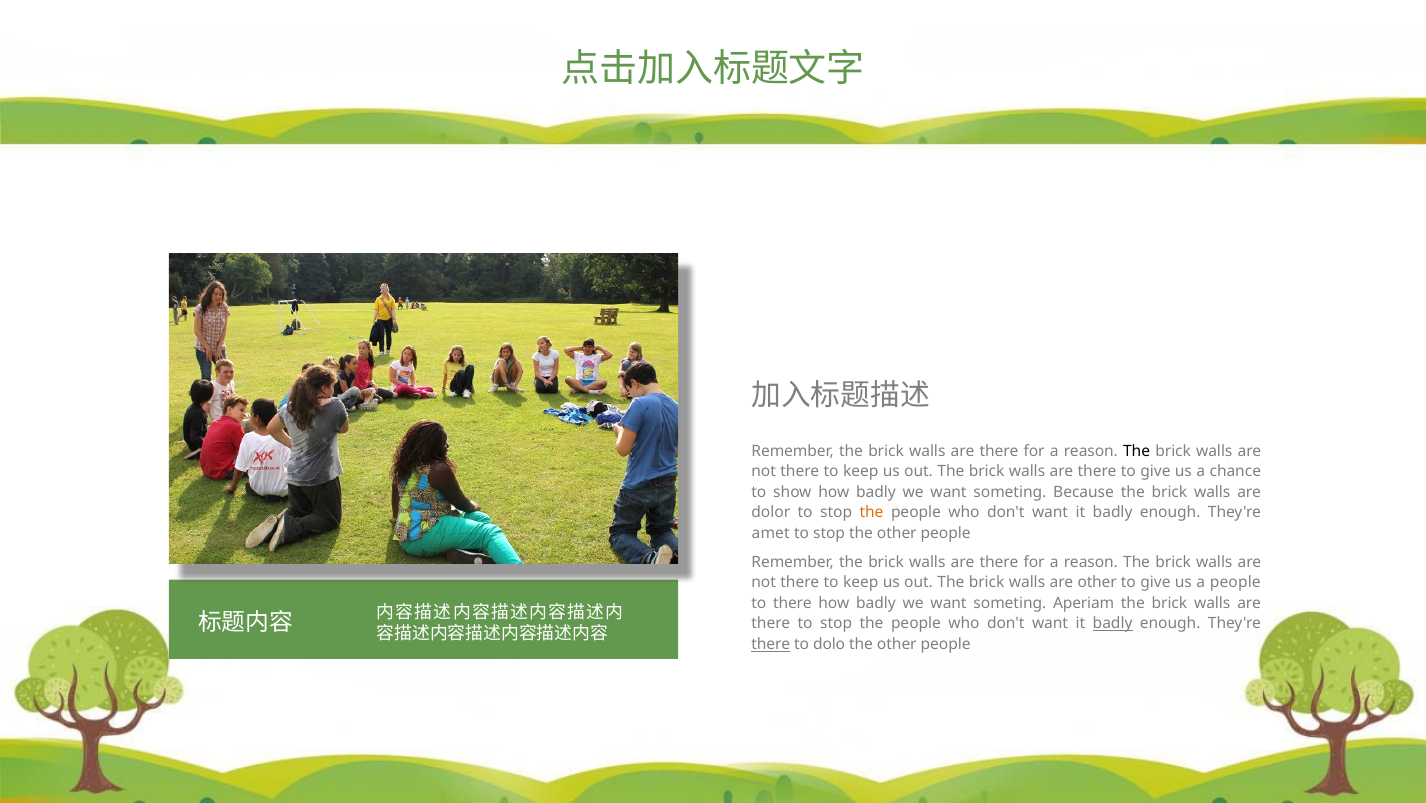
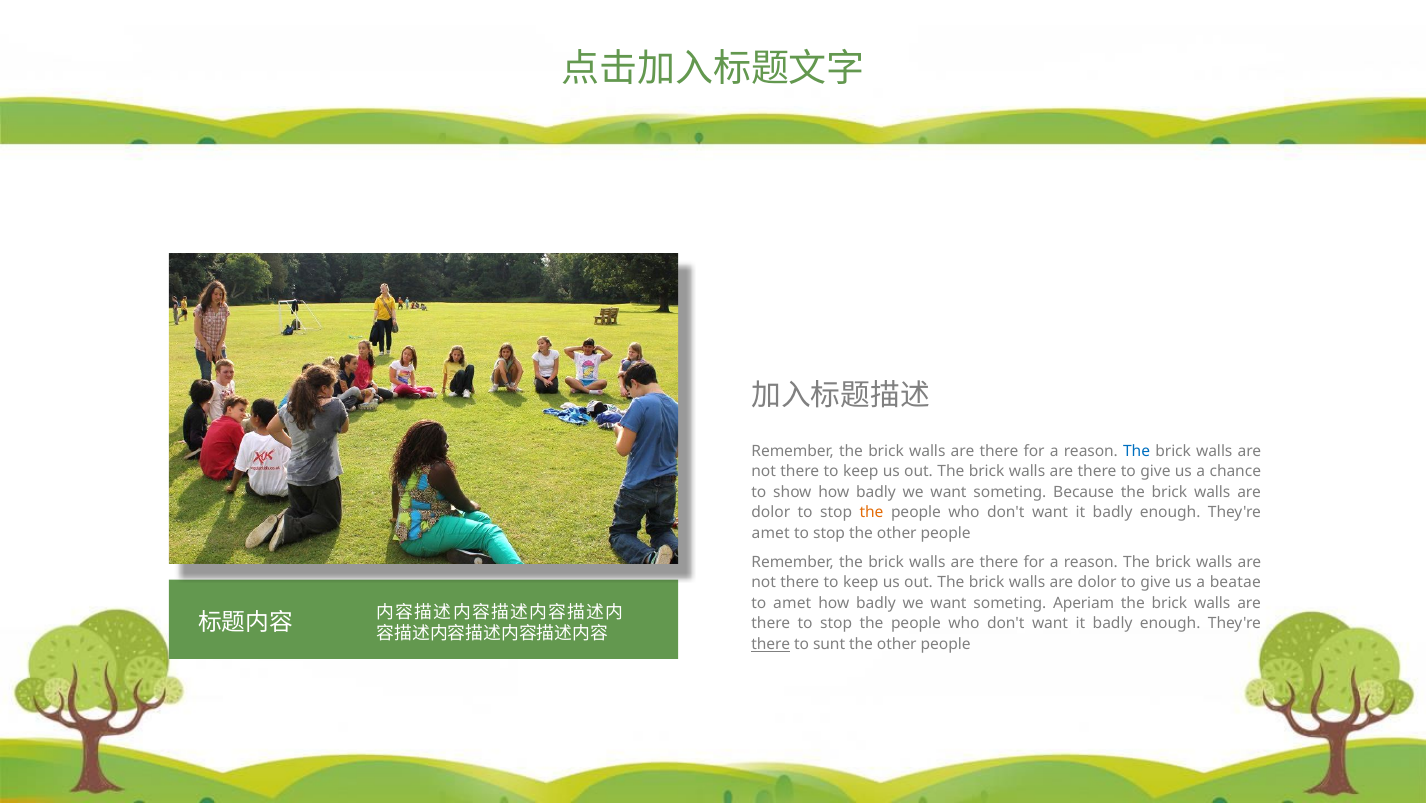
The colour: black -> blue (1137, 451)
other: other -> dolor (1097, 582)
a people: people -> beatae (1235, 582)
to there: there -> amet (792, 603)
badly underline: present -> none (1113, 623)
dolo: dolo -> sunt (829, 644)
